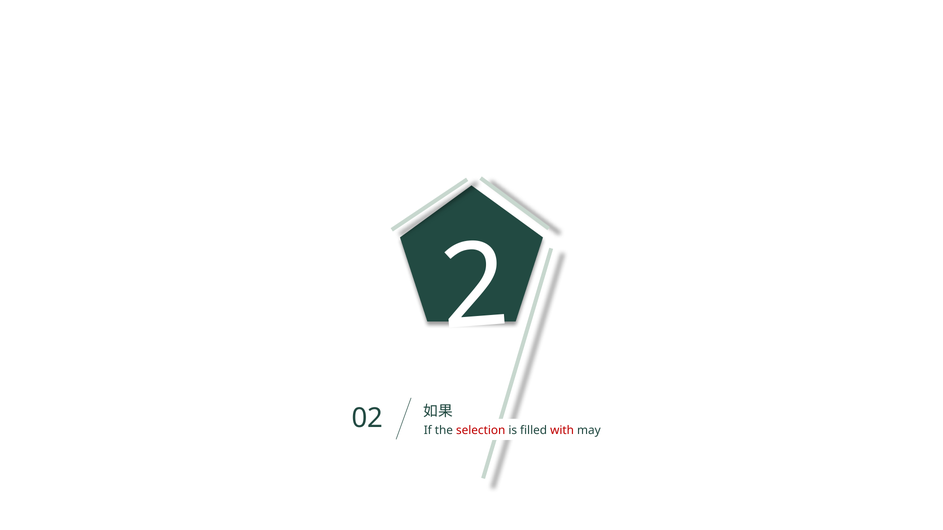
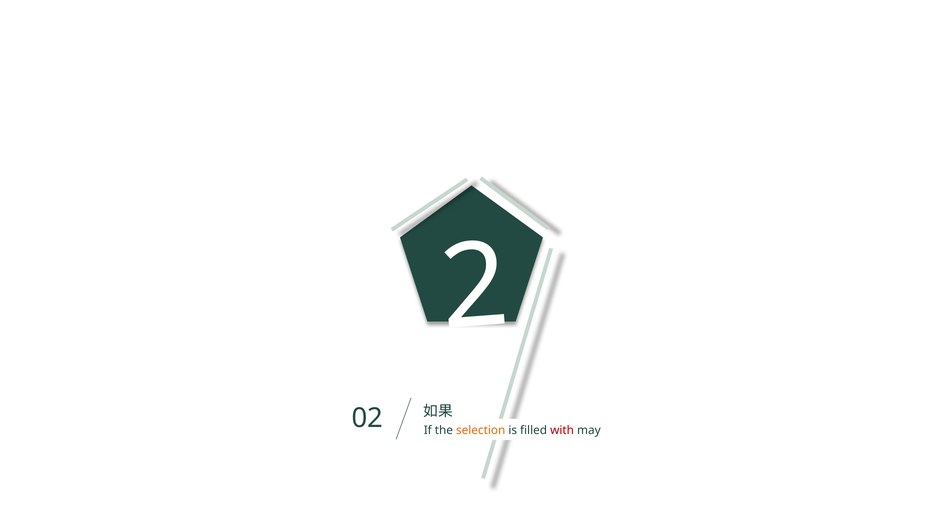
selection colour: red -> orange (481, 431)
